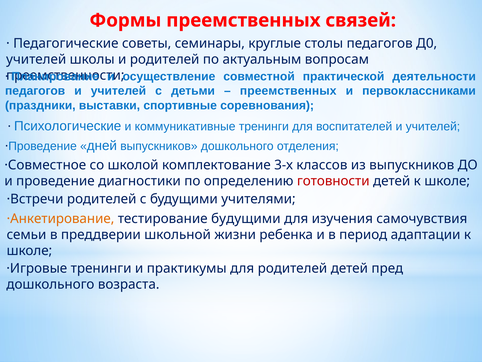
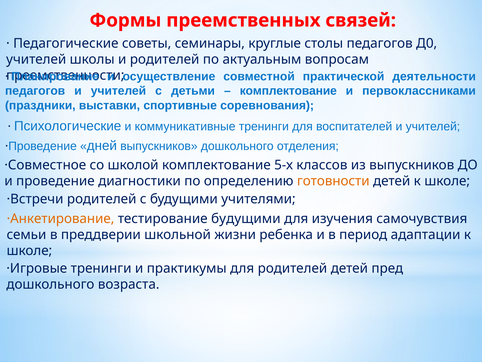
преемственных: преемственных -> комплектование (288, 91)
3-х: 3-х -> 5-х (284, 165)
готовности colour: red -> orange (333, 181)
